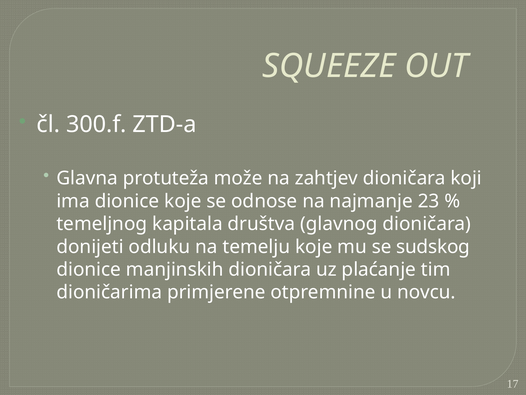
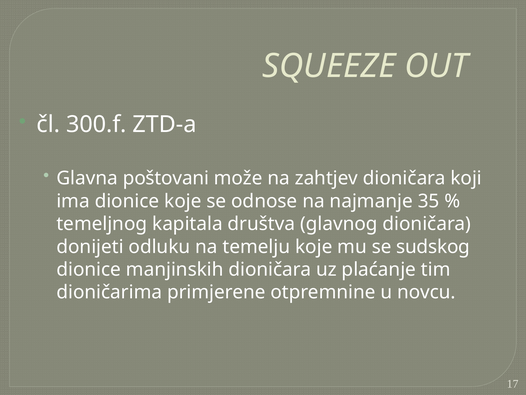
protuteža: protuteža -> poštovani (166, 178)
23: 23 -> 35 (429, 201)
